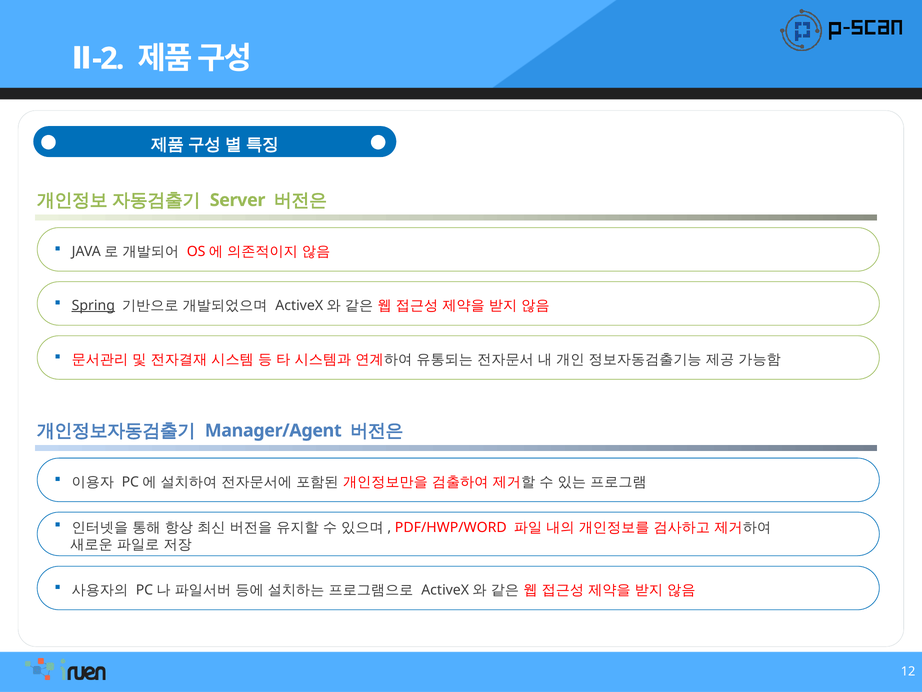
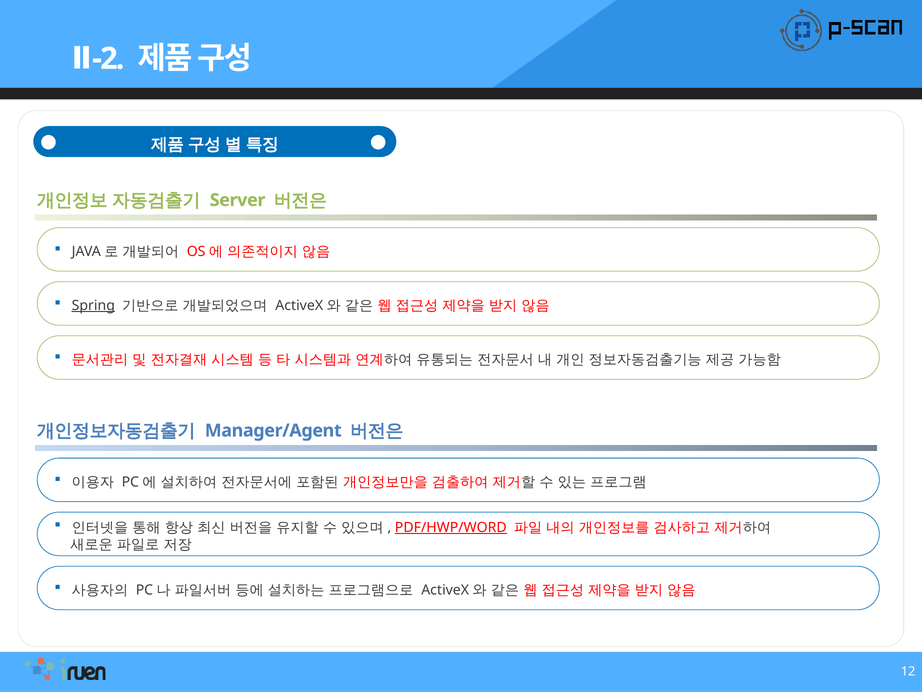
PDF/HWP/WORD underline: none -> present (451, 527)
